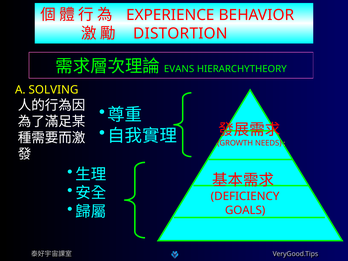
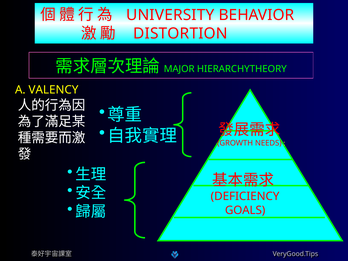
EXPERIENCE: EXPERIENCE -> UNIVERSITY (170, 15)
EVANS: EVANS -> MAJOR (179, 69)
SOLVING: SOLVING -> VALENCY (53, 90)
